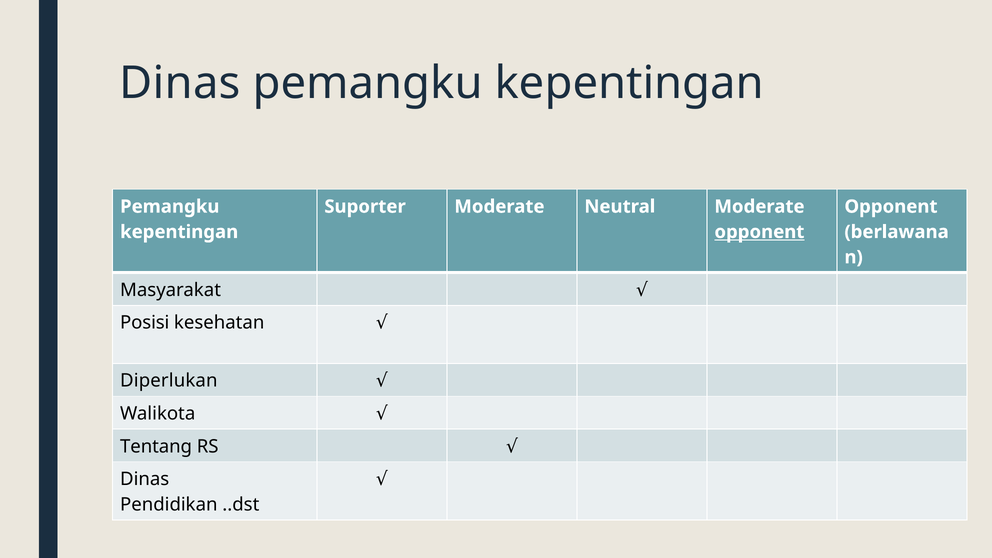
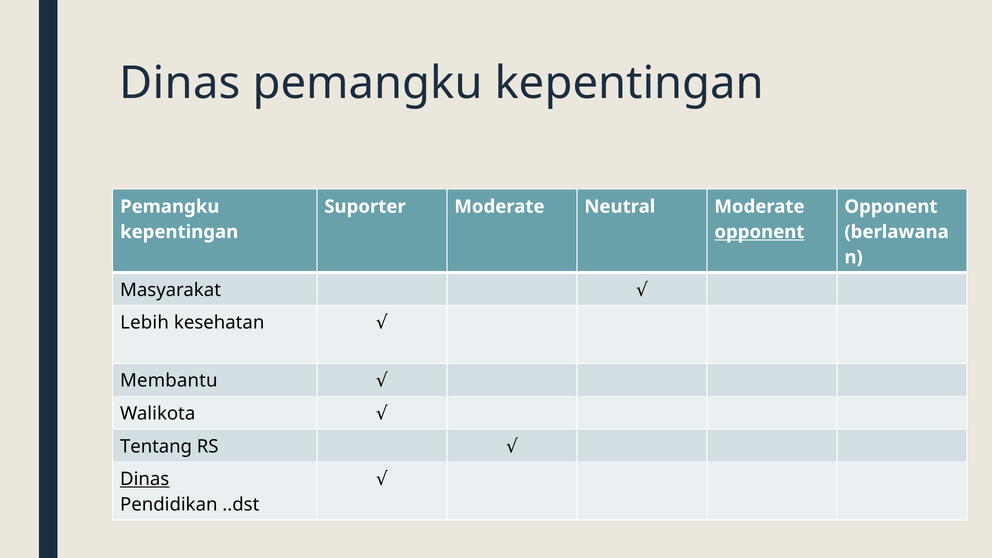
Posisi: Posisi -> Lebih (145, 323)
Diperlukan: Diperlukan -> Membantu (169, 381)
Dinas underline: none -> present (145, 479)
